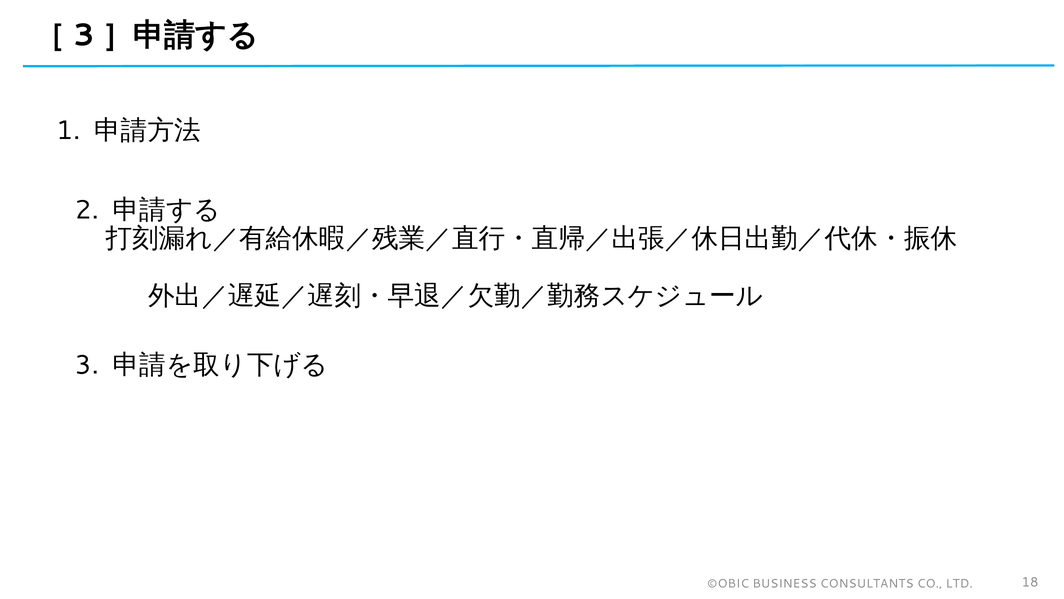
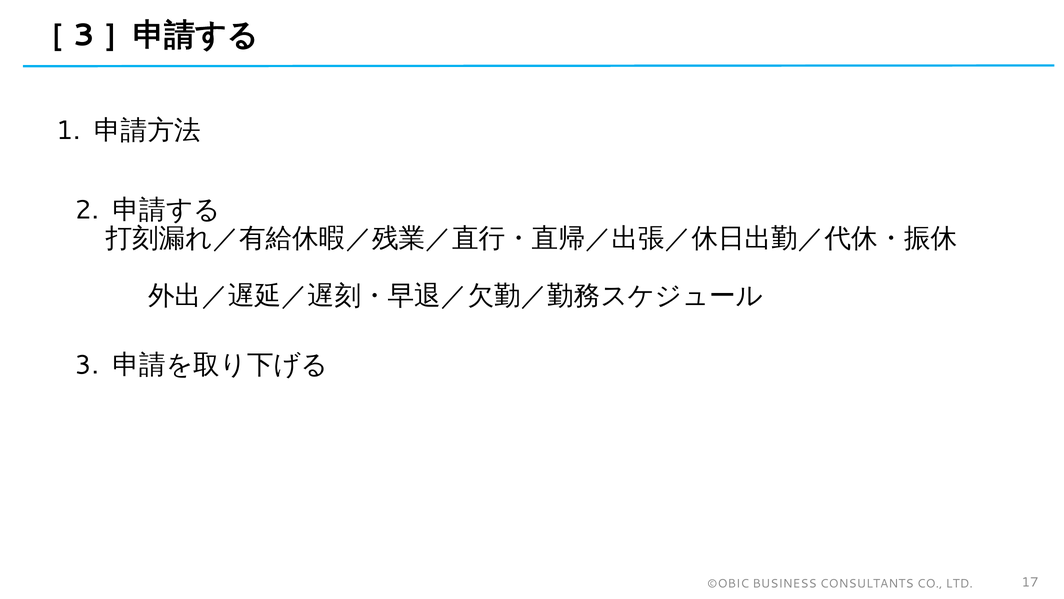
18: 18 -> 17 (1030, 582)
